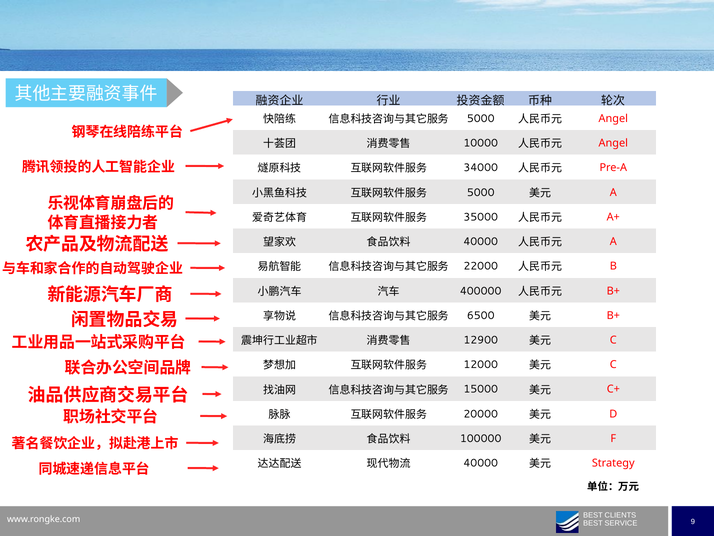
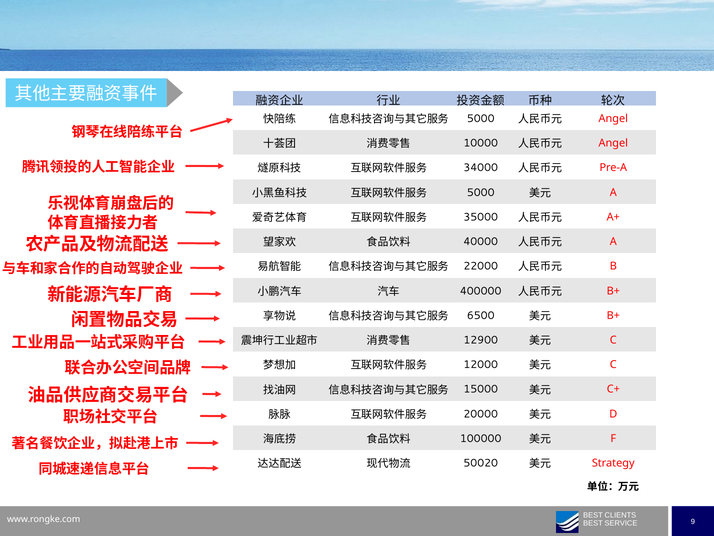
40000: 40000 -> 50020 (481, 463)
